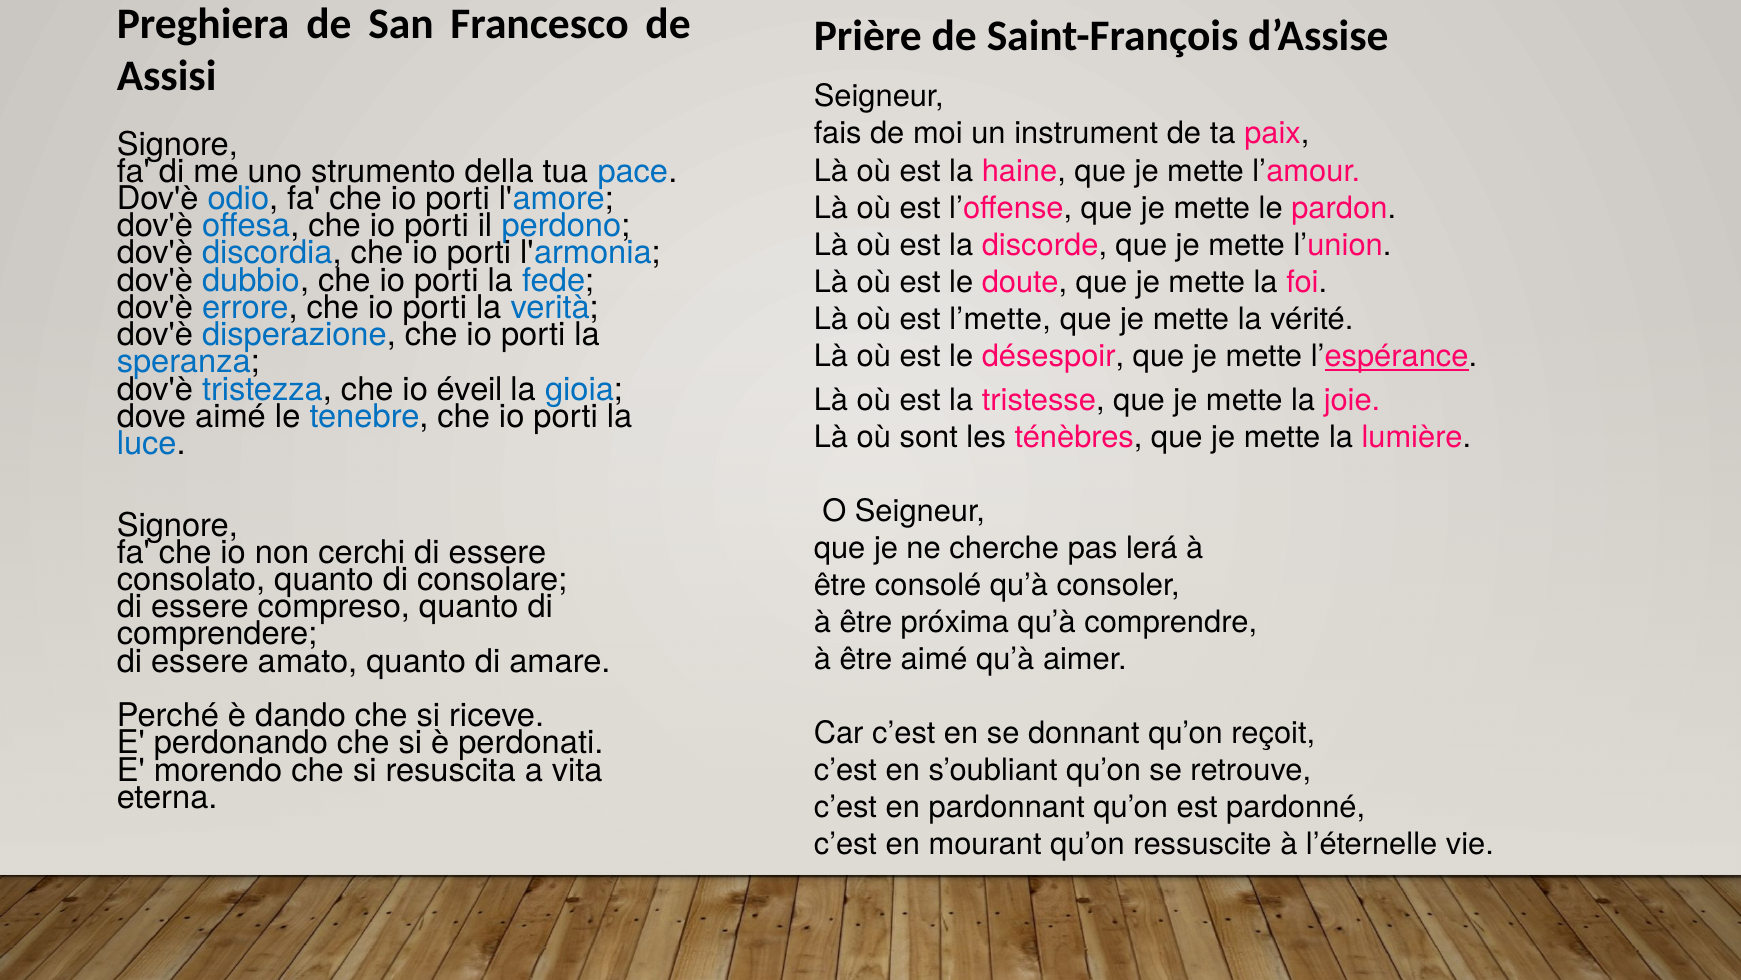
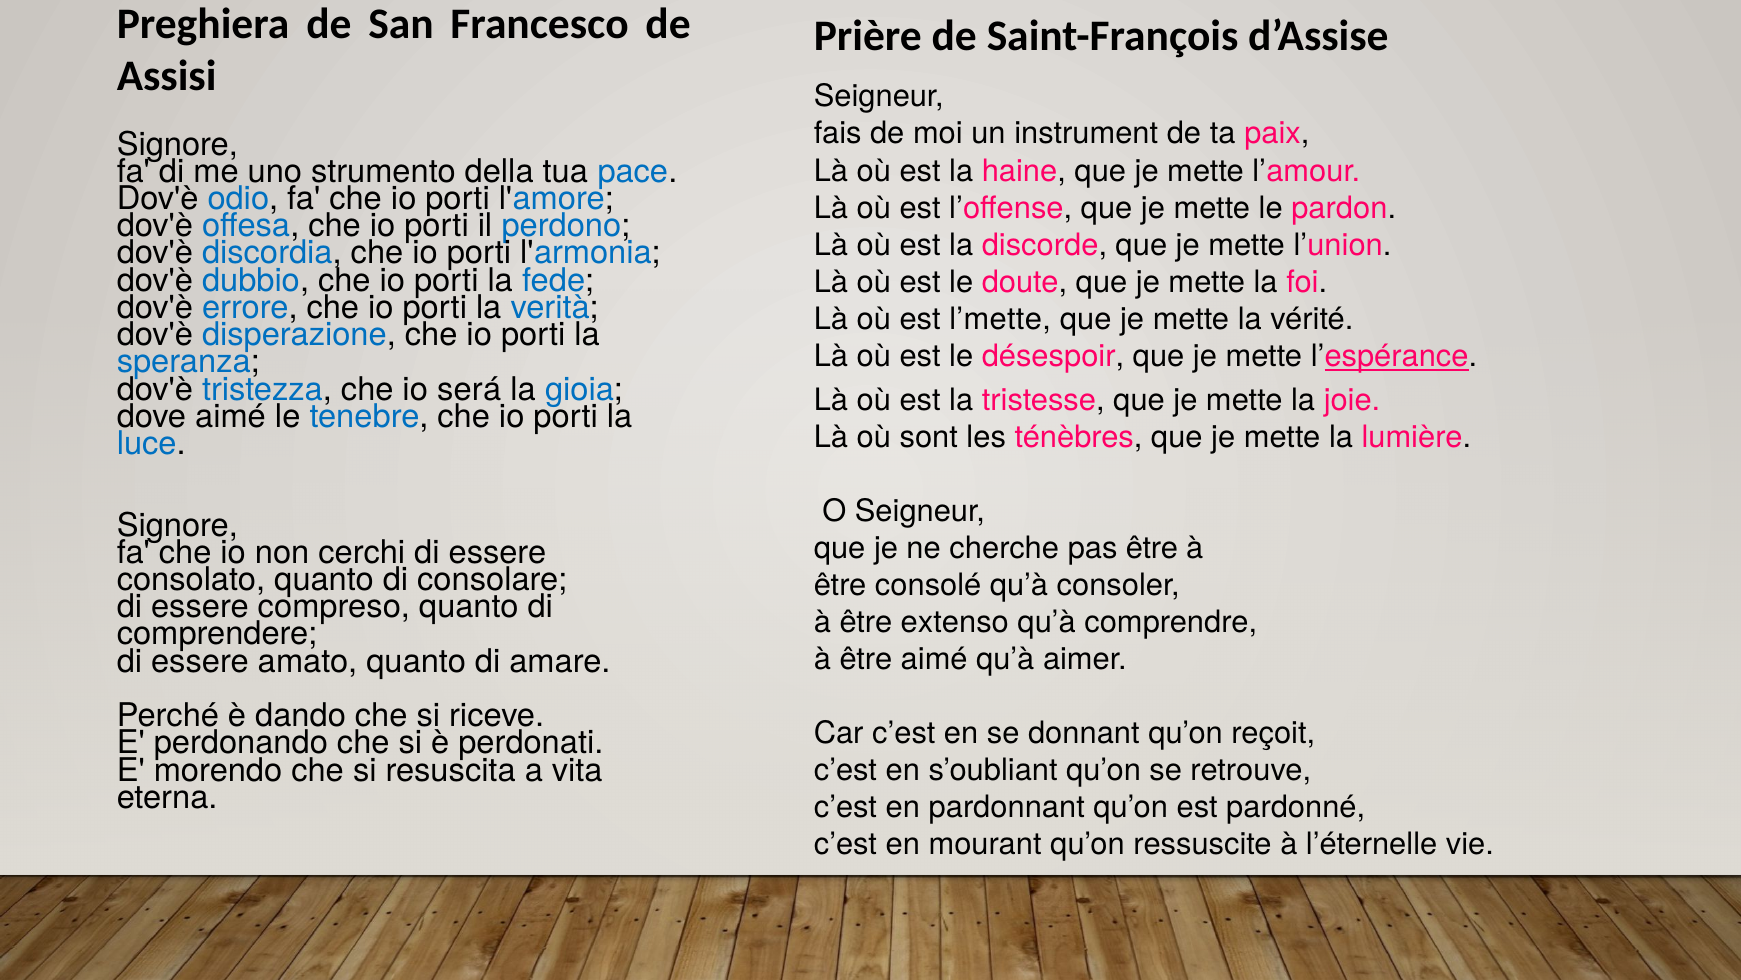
éveil: éveil -> será (469, 389)
pas lerá: lerá -> être (1152, 548)
próxima: próxima -> extenso (955, 622)
